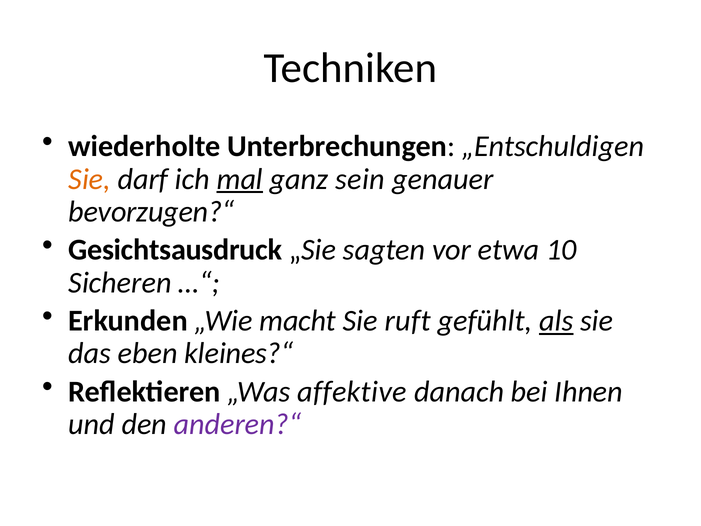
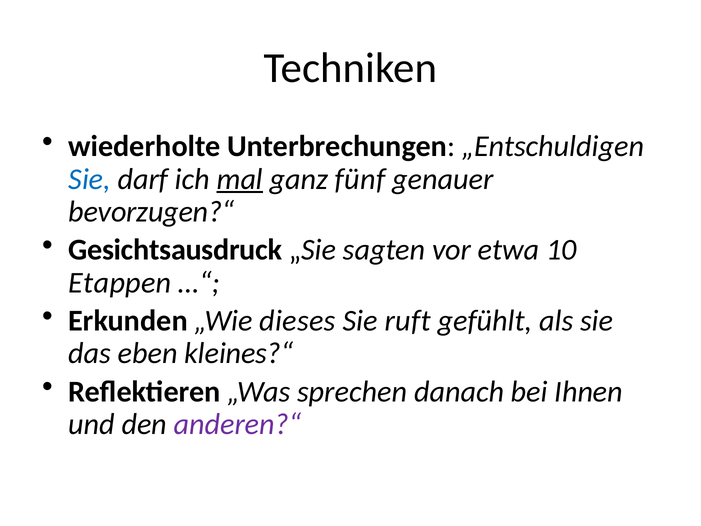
Sie colour: orange -> blue (90, 179)
sein: sein -> fünf (360, 179)
Sicheren: Sicheren -> Etappen (120, 282)
macht: macht -> dieses (298, 321)
als underline: present -> none (556, 321)
affektive: affektive -> sprechen (352, 392)
